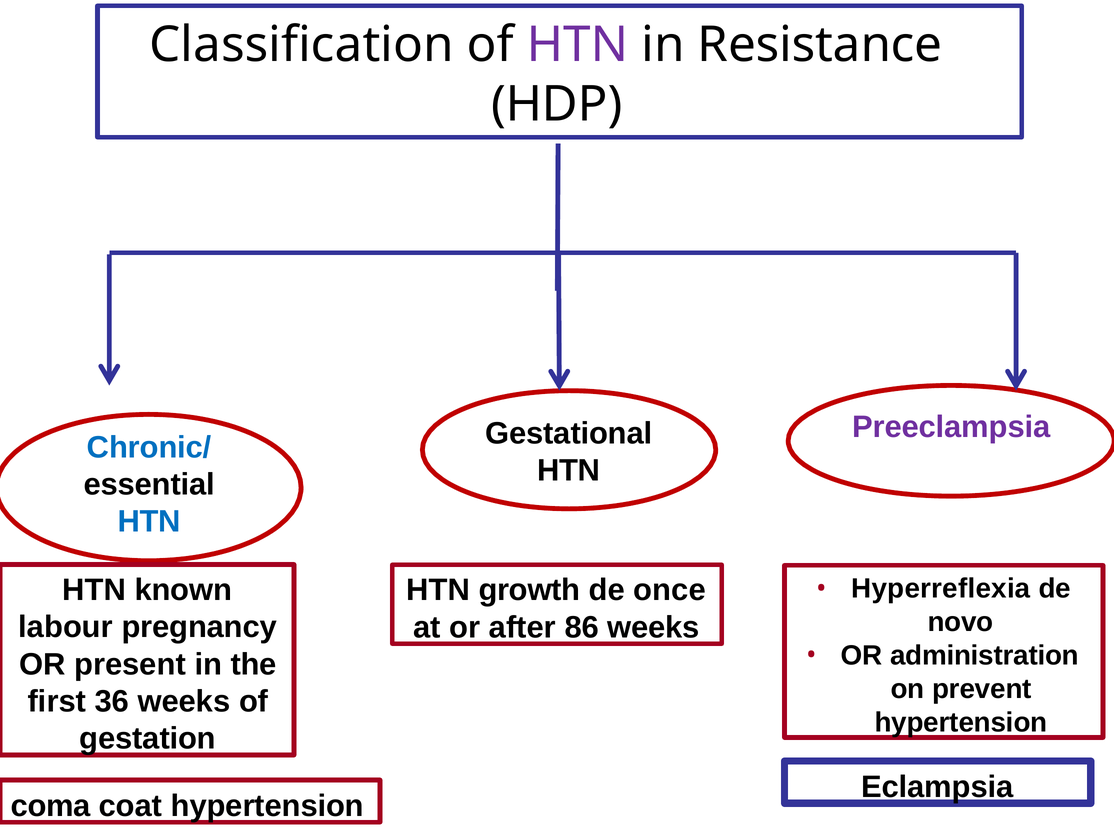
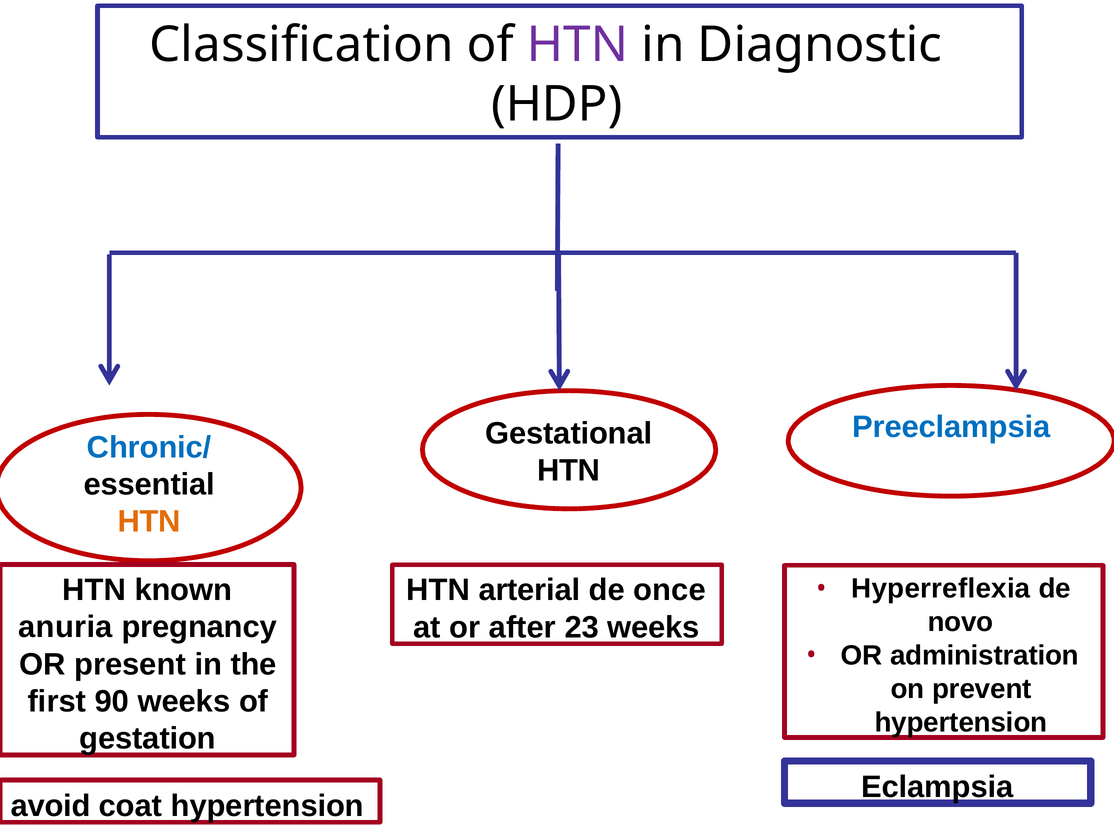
Resistance: Resistance -> Diagnostic (820, 45)
Preeclampsia colour: purple -> blue (951, 427)
HTN colour: blue -> orange (149, 521)
growth: growth -> arterial (529, 590)
labour: labour -> anuria (66, 627)
86: 86 -> 23 (582, 627)
36: 36 -> 90 (112, 701)
coma: coma -> avoid (51, 805)
